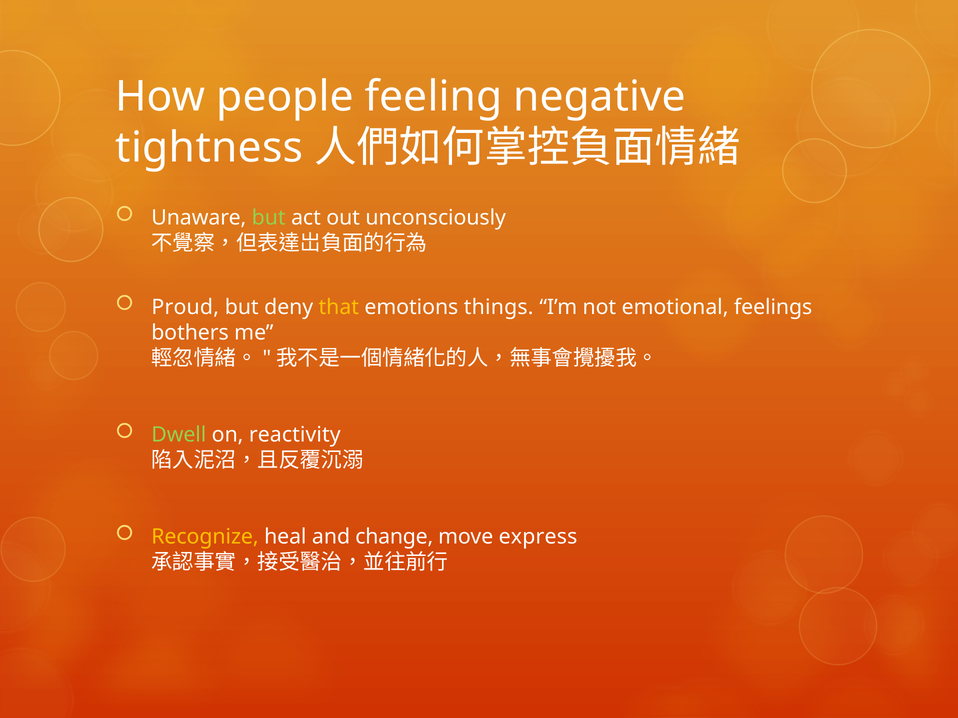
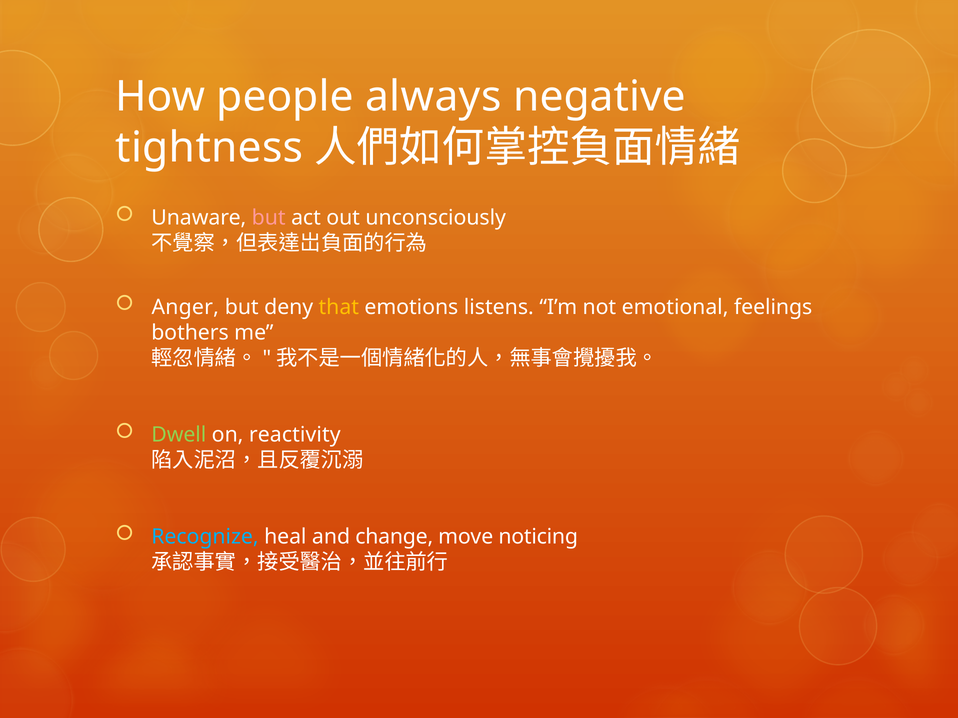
feeling: feeling -> always (433, 97)
but colour: light green -> pink (269, 218)
Proud: Proud -> Anger (185, 307)
things: things -> listens (499, 307)
Recognize colour: yellow -> light blue (205, 537)
express: express -> noticing (538, 537)
